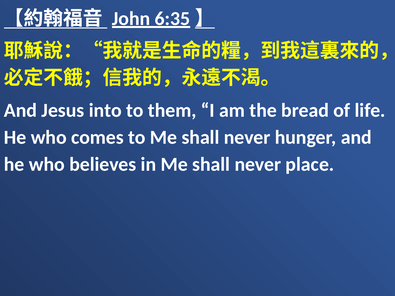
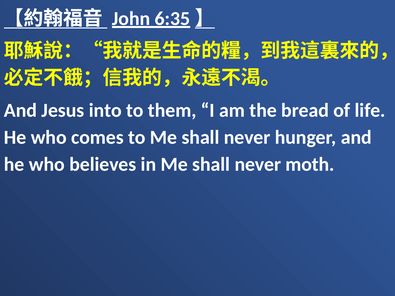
place: place -> moth (310, 165)
